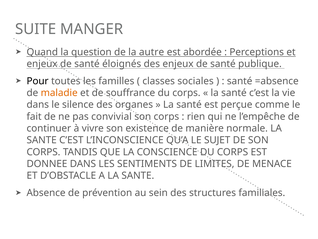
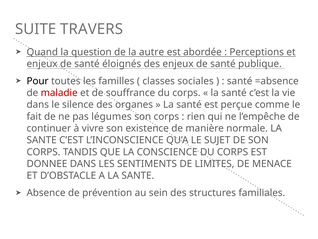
MANGER: MANGER -> TRAVERS (92, 29)
maladie colour: orange -> red (59, 93)
convivial: convivial -> légumes (111, 116)
